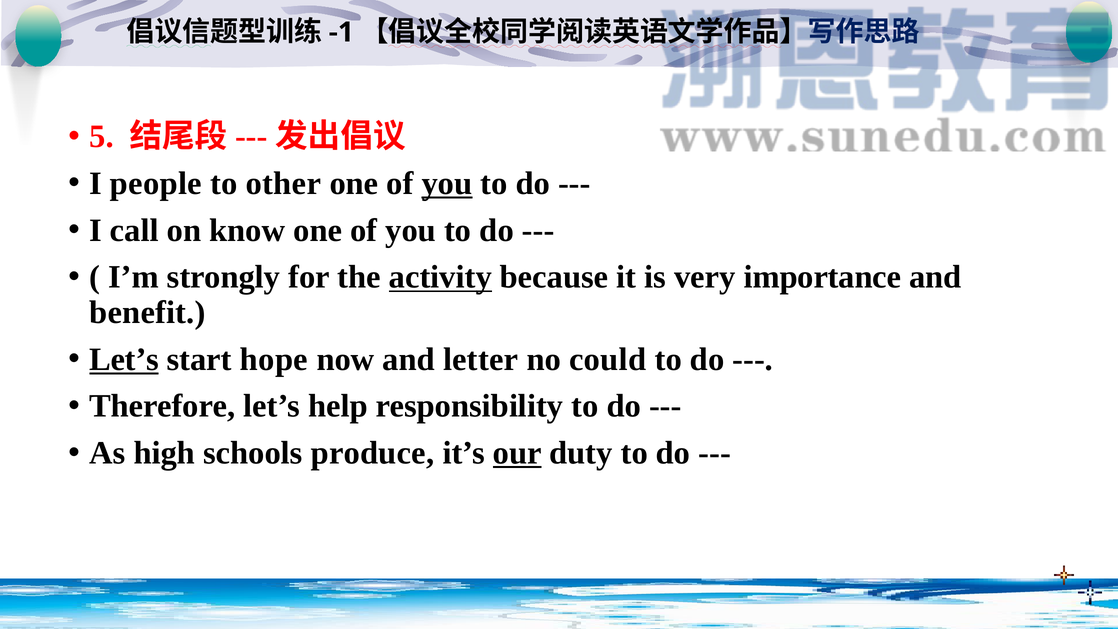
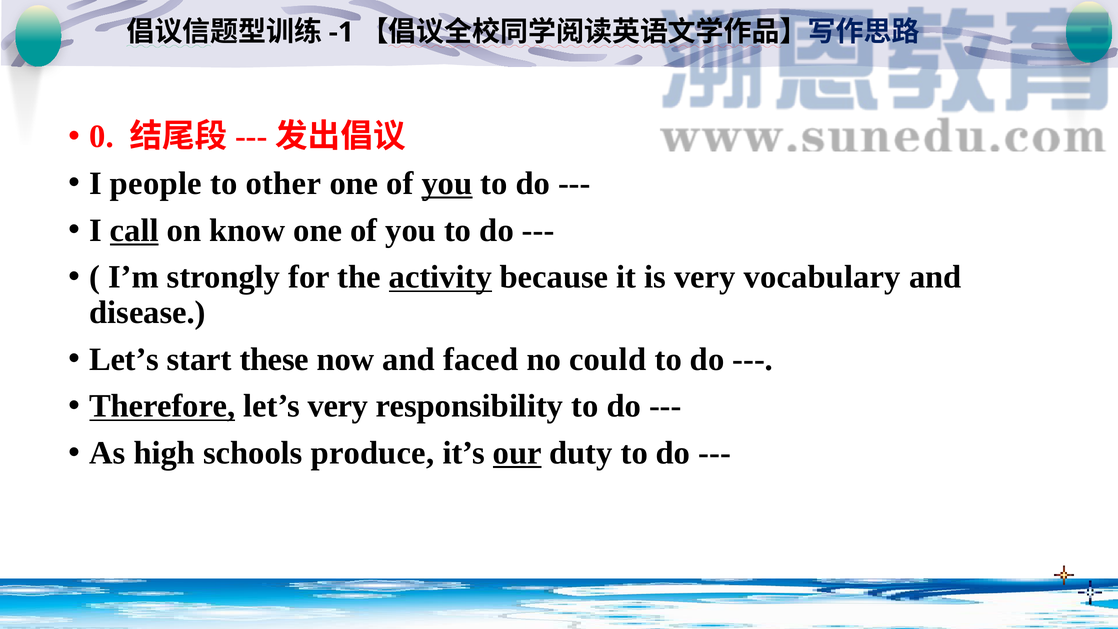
5: 5 -> 0 (101, 137)
call underline: none -> present (134, 230)
importance: importance -> vocabulary (822, 277)
benefit: benefit -> disease (148, 312)
Let’s underline: present -> none (124, 359)
hope: hope -> these (274, 359)
letter: letter -> faced (481, 359)
Therefore underline: none -> present (162, 406)
let’s help: help -> very (338, 406)
